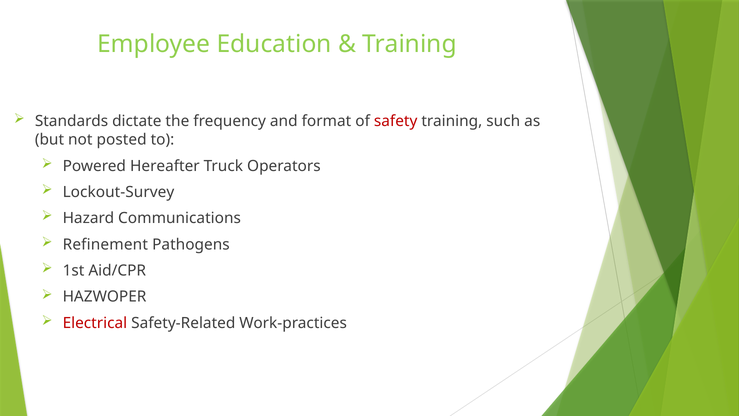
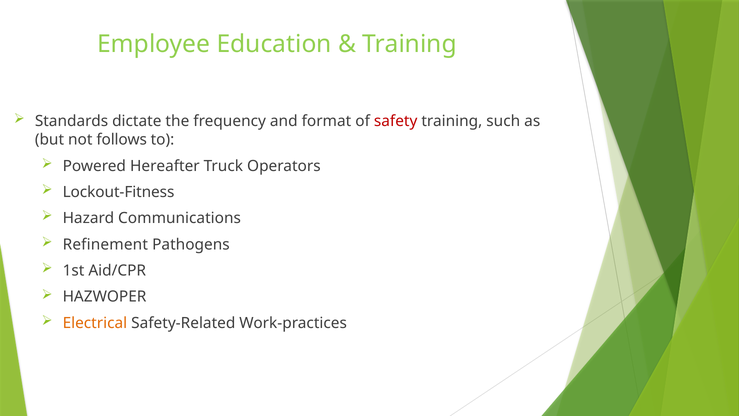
posted: posted -> follows (122, 140)
Lockout-Survey: Lockout-Survey -> Lockout-Fitness (119, 192)
Electrical colour: red -> orange (95, 323)
